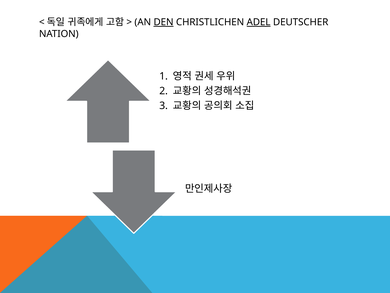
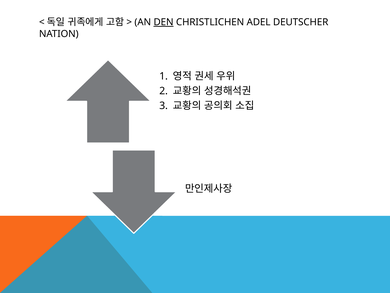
ADEL underline: present -> none (259, 22)
